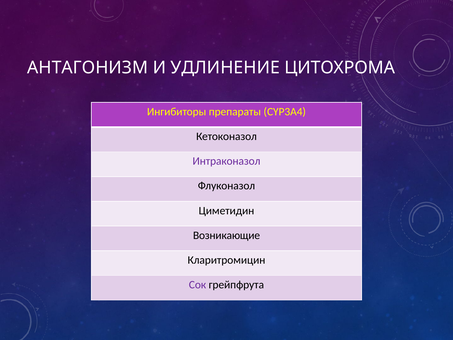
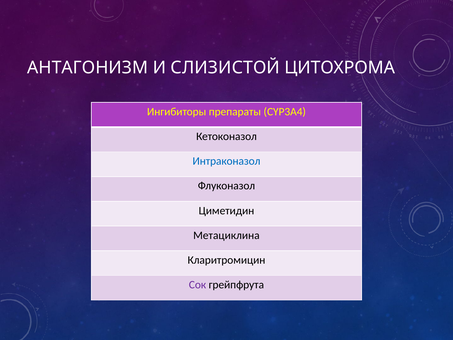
УДЛИНЕНИЕ: УДЛИНЕНИЕ -> СЛИЗИСТОЙ (225, 67)
Интраконазол colour: purple -> blue (226, 161)
Возникающие: Возникающие -> Метациклина (226, 235)
